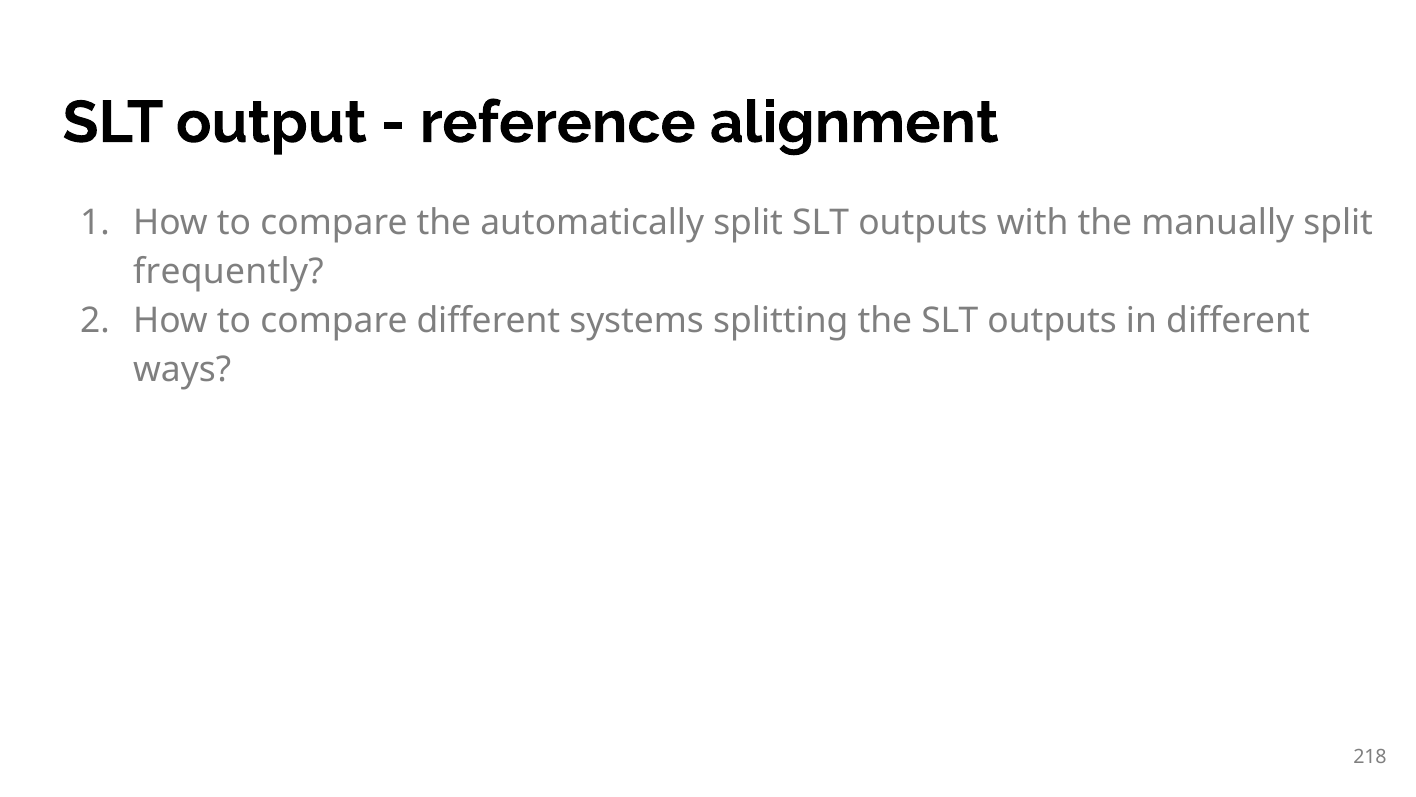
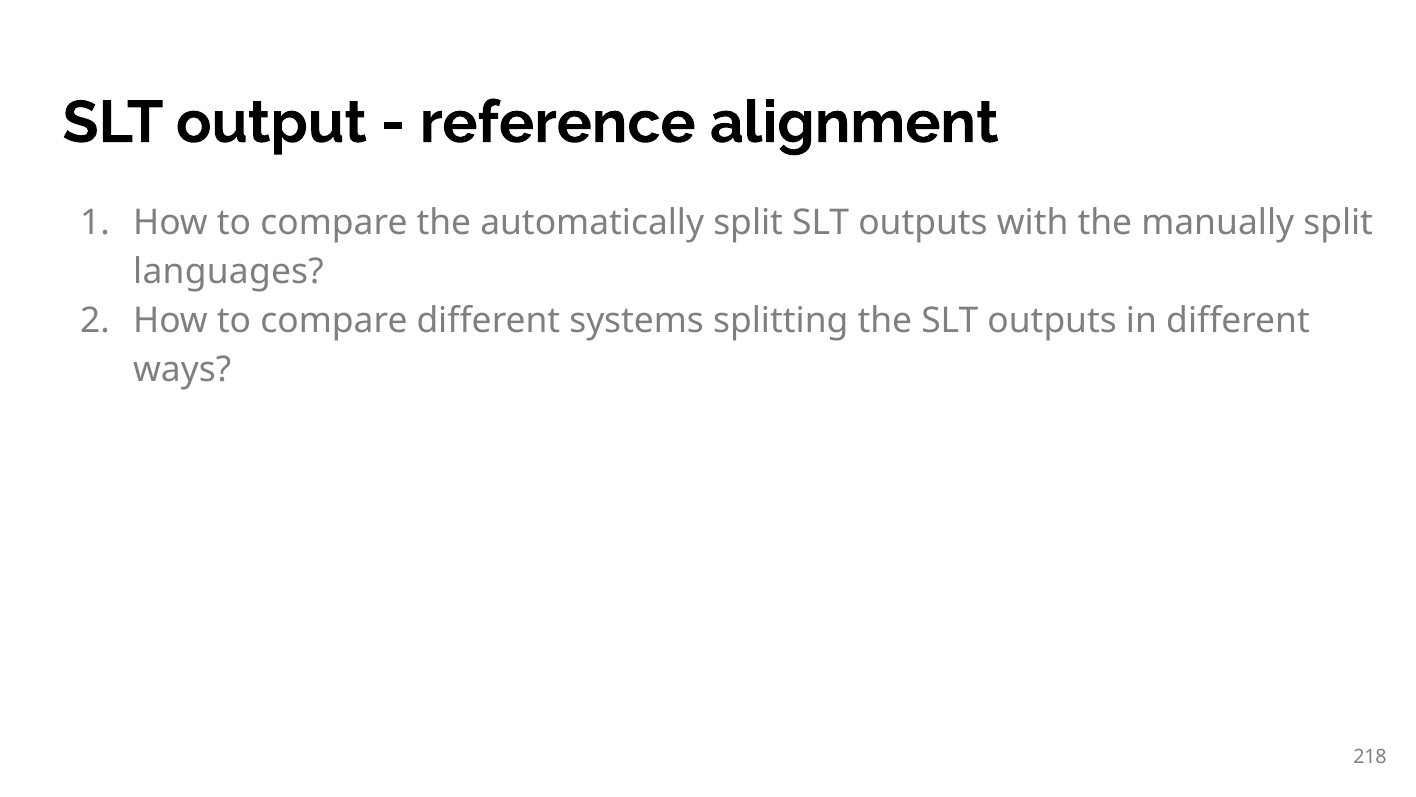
frequently: frequently -> languages (229, 272)
